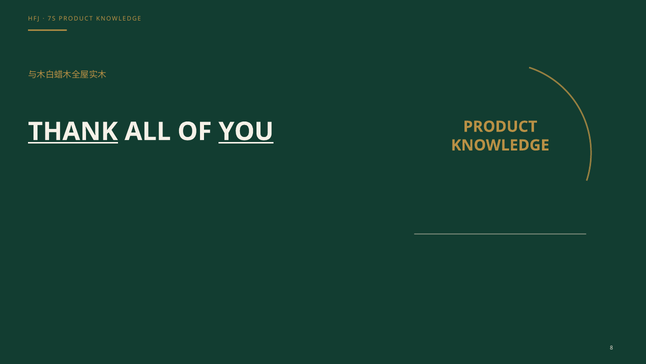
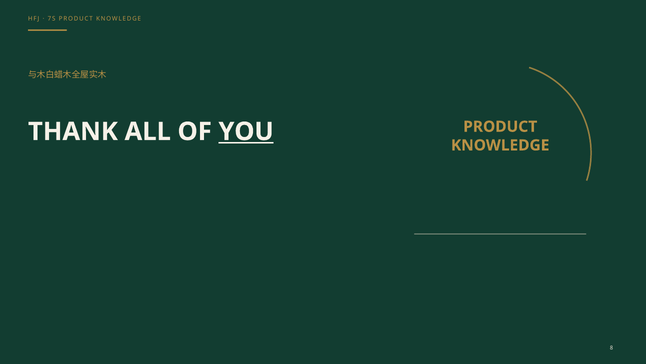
THANK underline: present -> none (73, 131)
